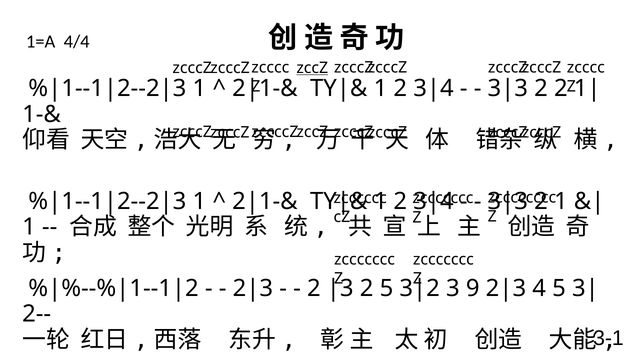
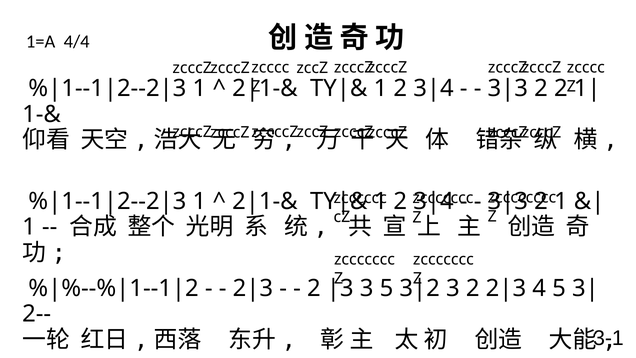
zccZ underline: present -> none (312, 68)
2: 2 -> 3 (367, 288)
3 9: 9 -> 2 (473, 288)
